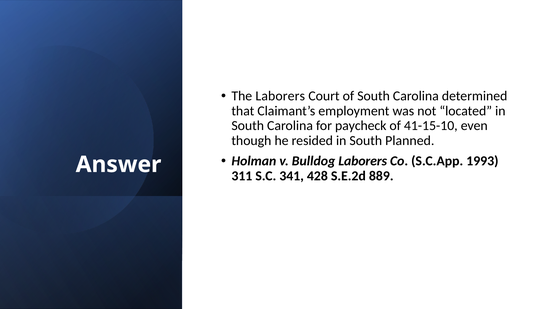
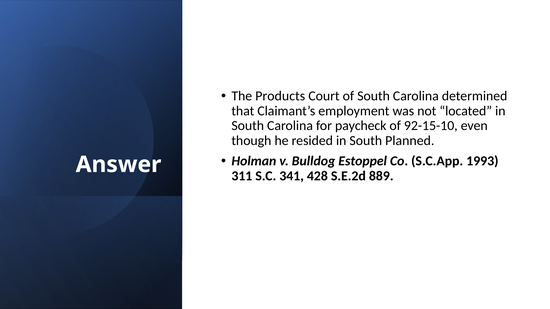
The Laborers: Laborers -> Products (280, 96)
41-15-10: 41-15-10 -> 92-15-10 (431, 126)
Bulldog Laborers: Laborers -> Estoppel (363, 161)
